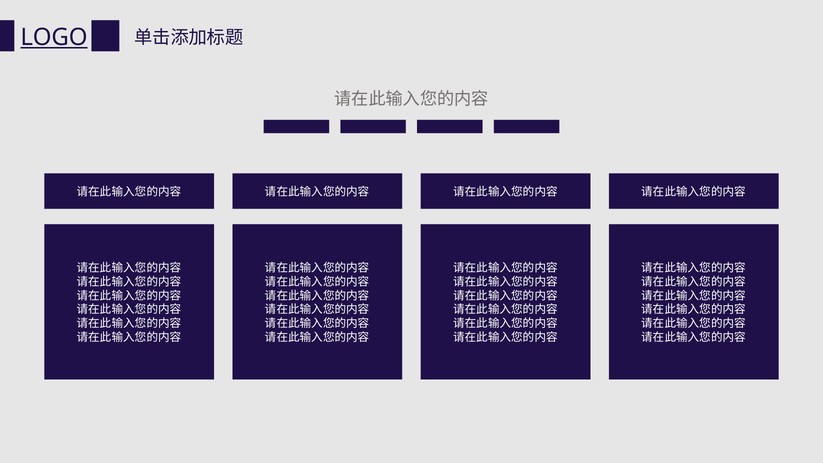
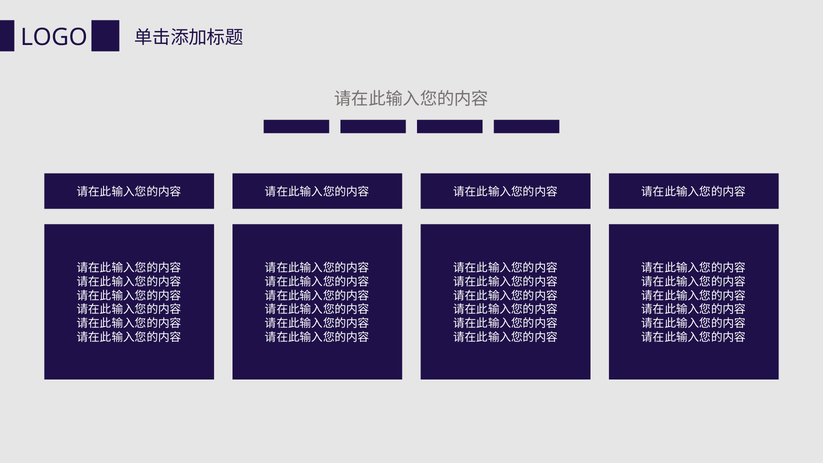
LOGO underline: present -> none (54, 37)
